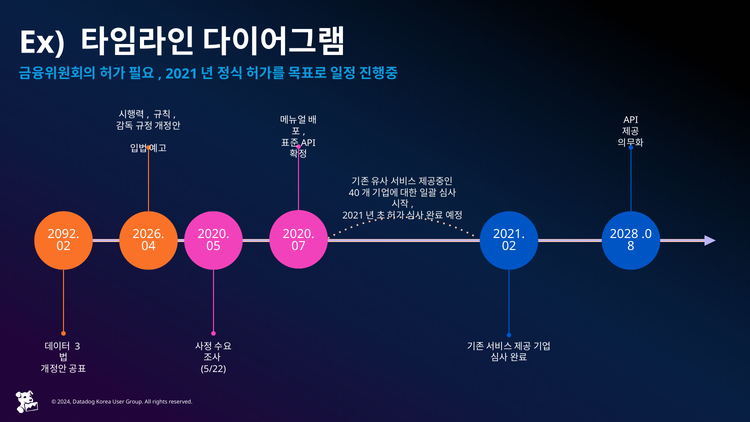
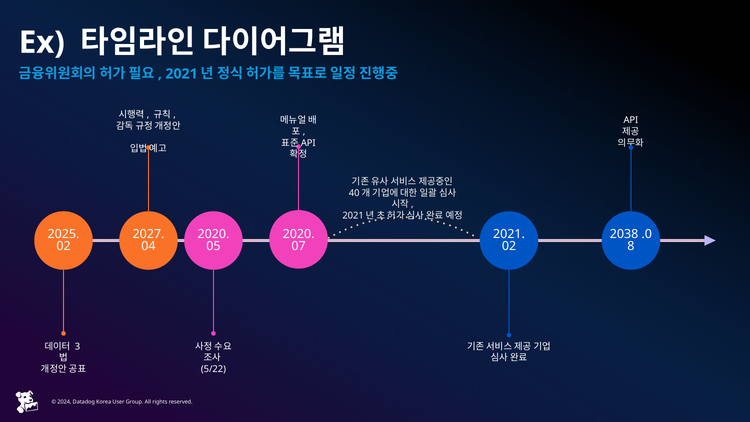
2092: 2092 -> 2025 (64, 234)
2026: 2026 -> 2027 (149, 234)
2028: 2028 -> 2038 (624, 234)
